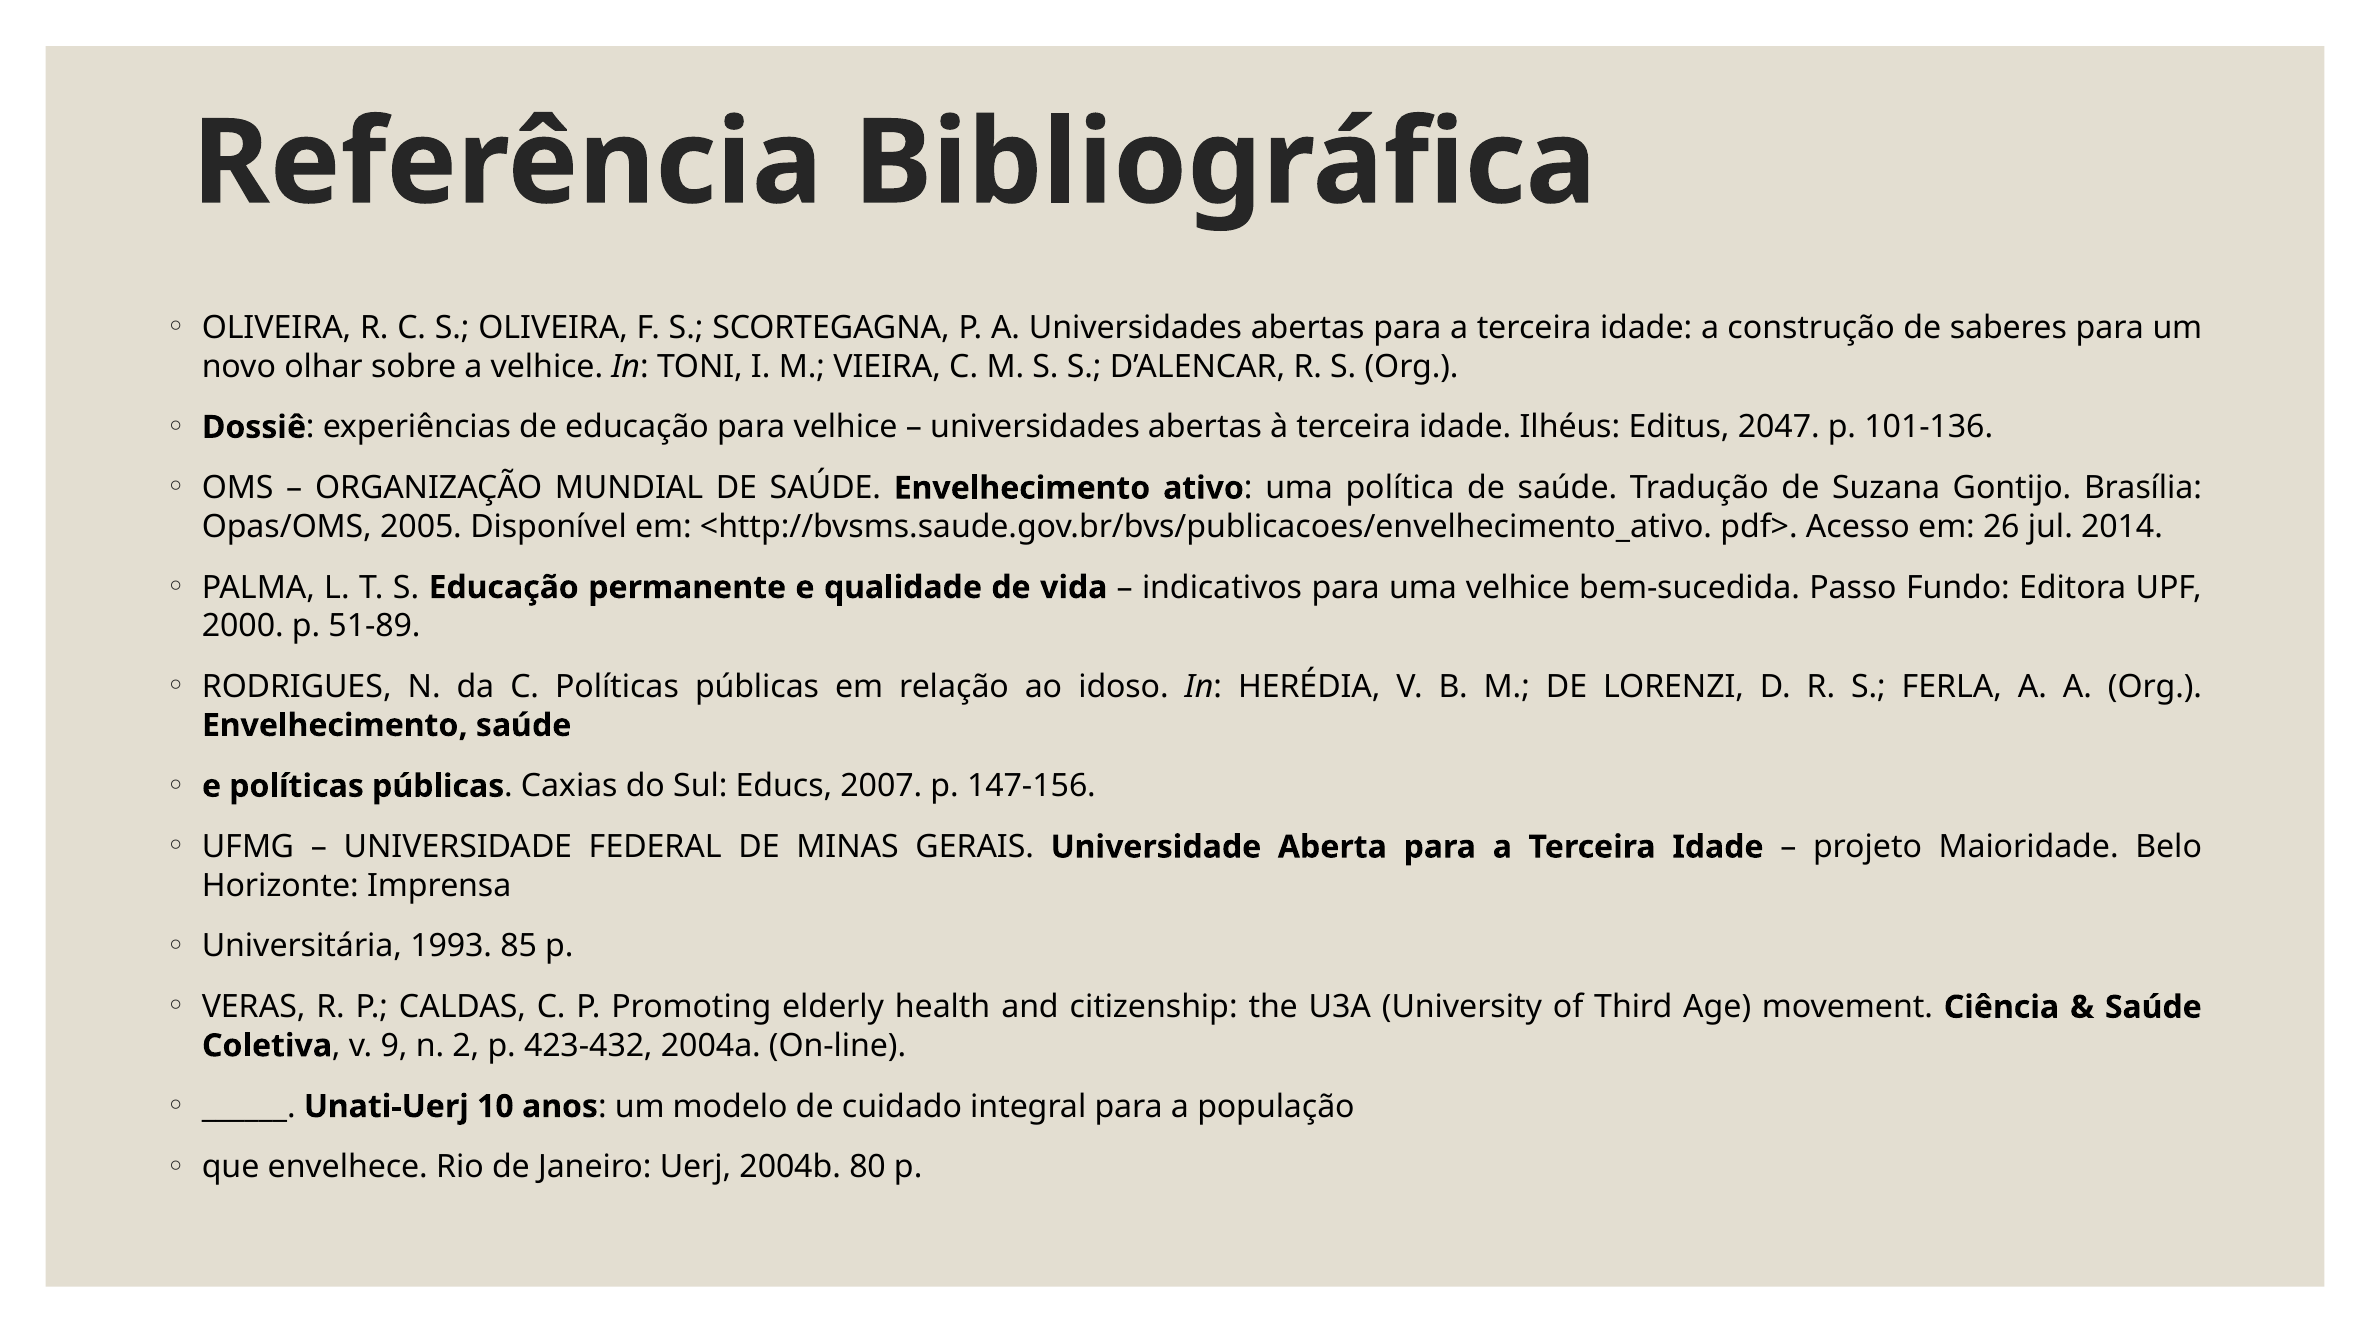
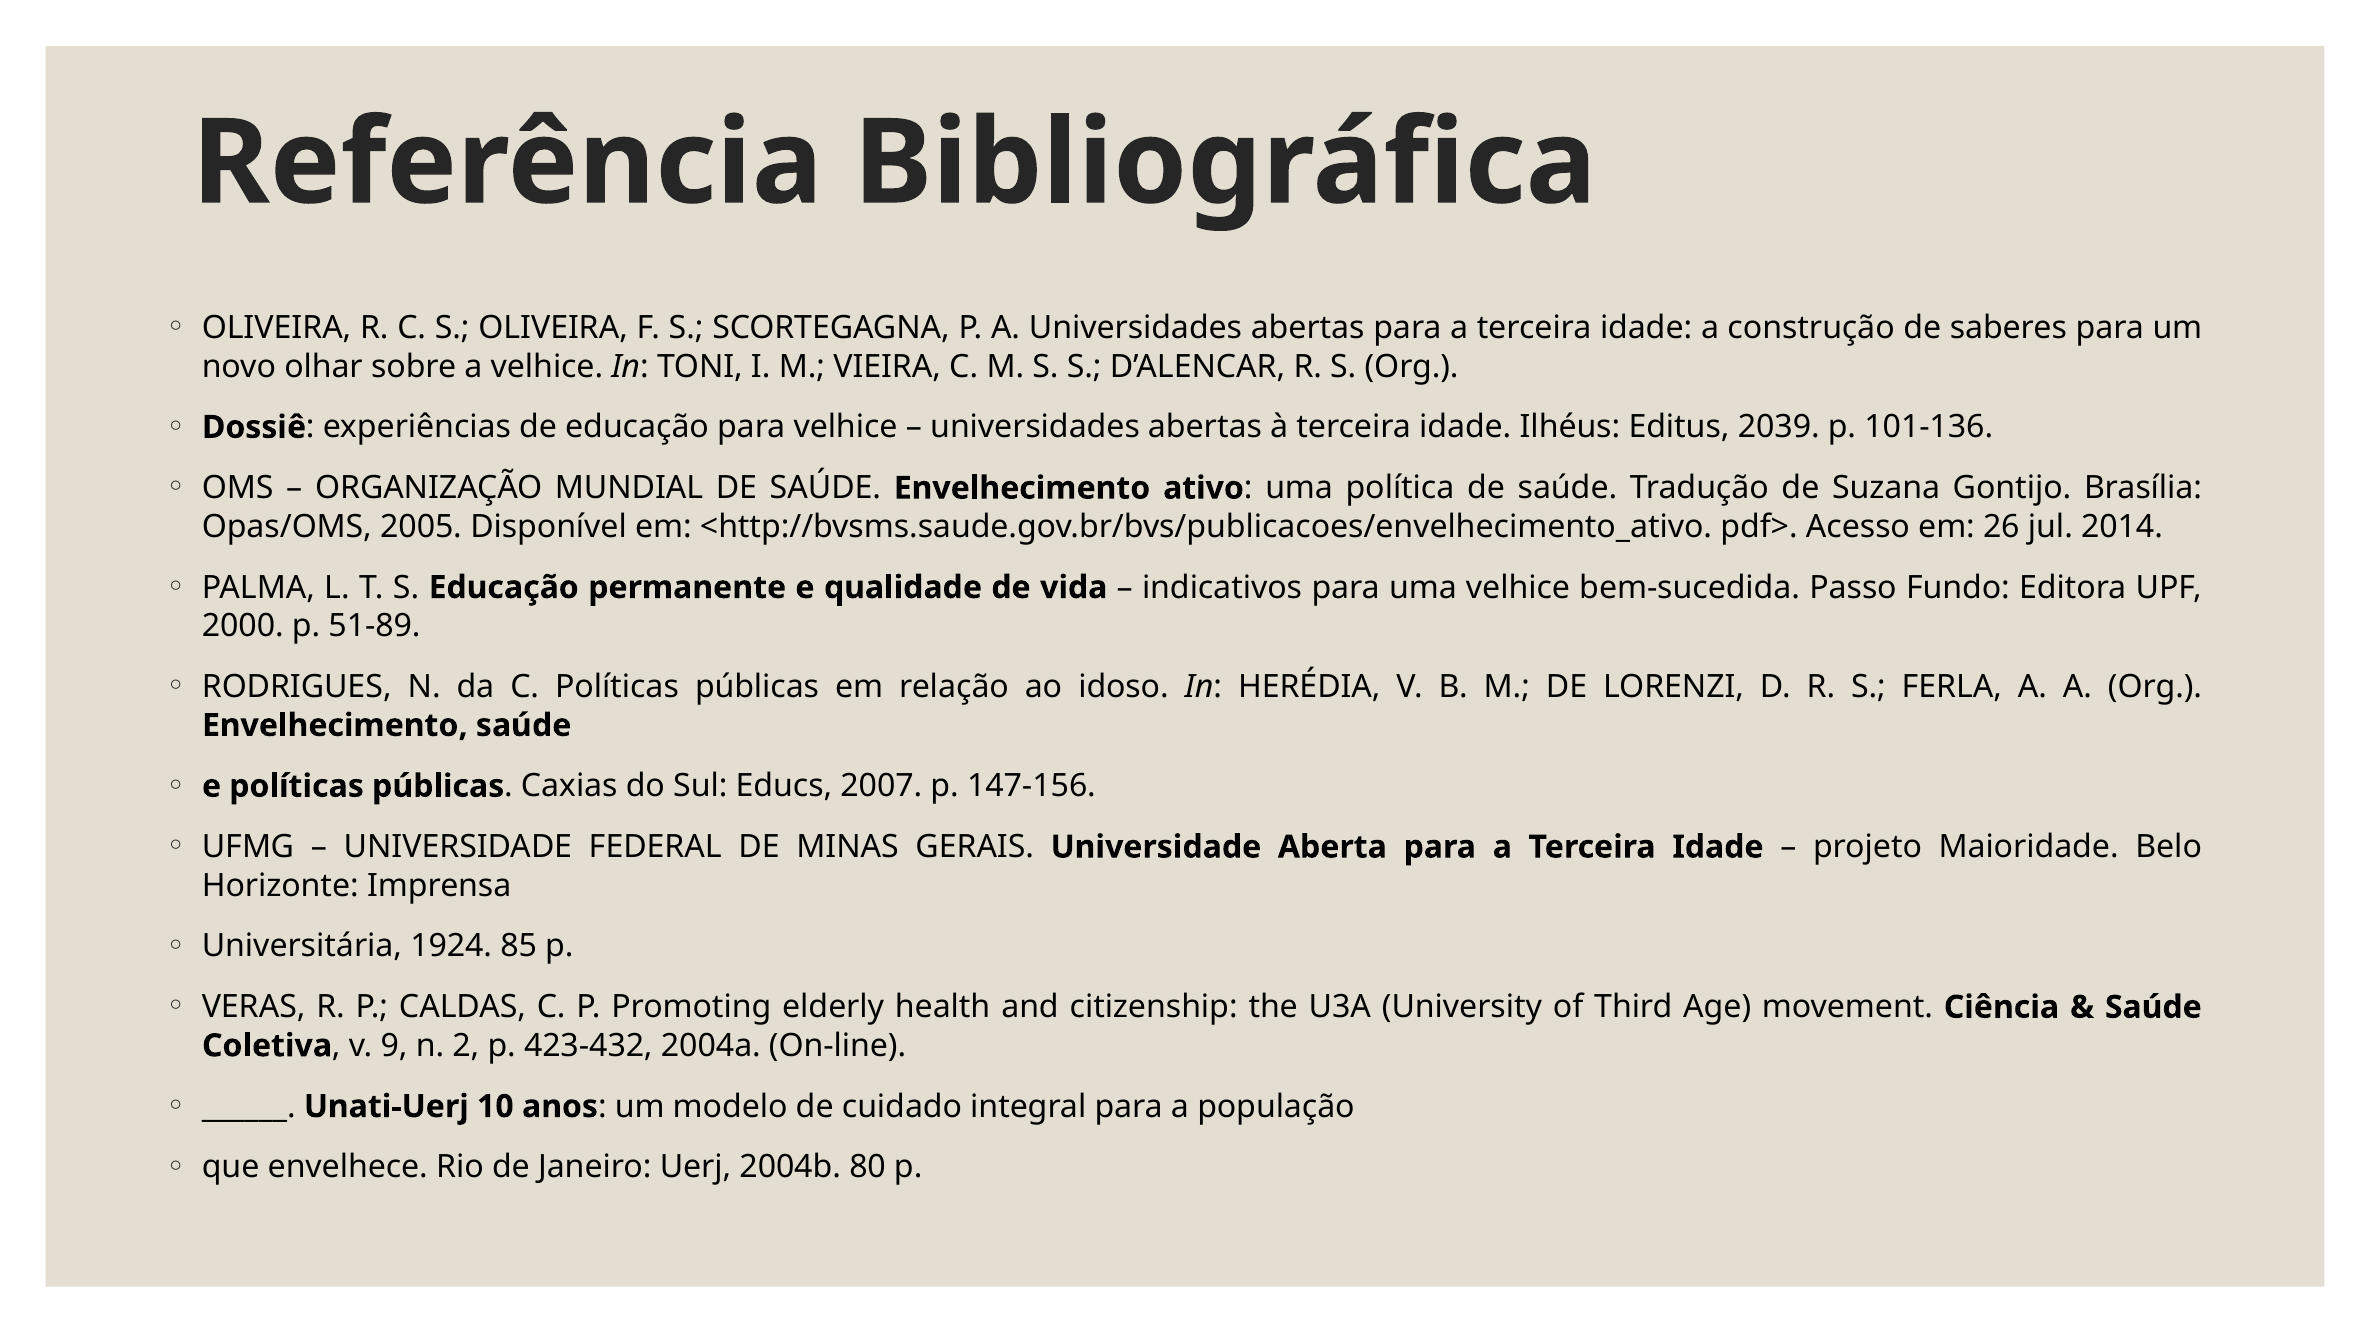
2047: 2047 -> 2039 (1779, 427)
1993: 1993 -> 1924 (451, 946)
